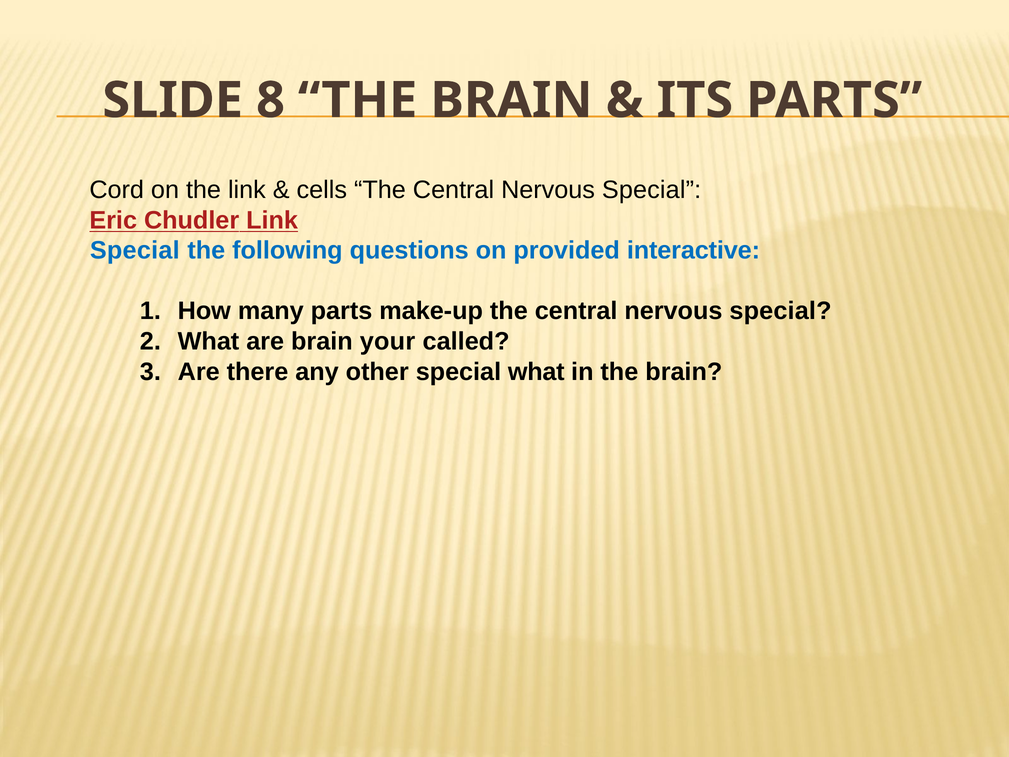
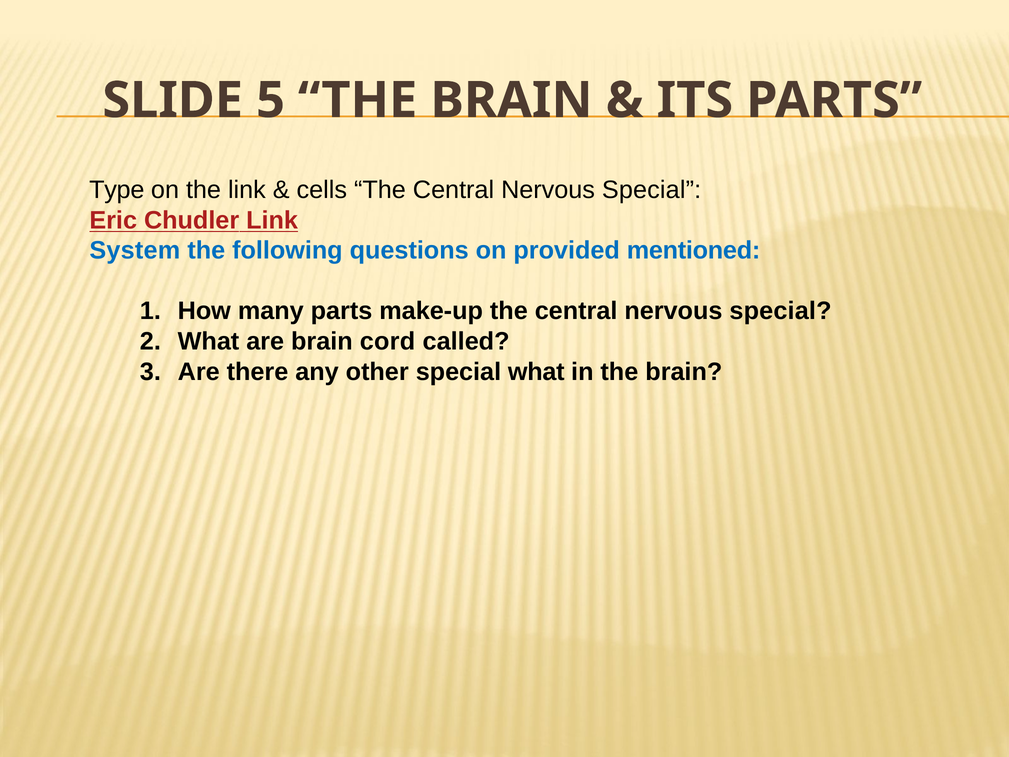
8: 8 -> 5 (271, 100)
Cord: Cord -> Type (117, 190)
Special: Special -> System (135, 251)
interactive: interactive -> mentioned (694, 251)
your: your -> cord (388, 341)
